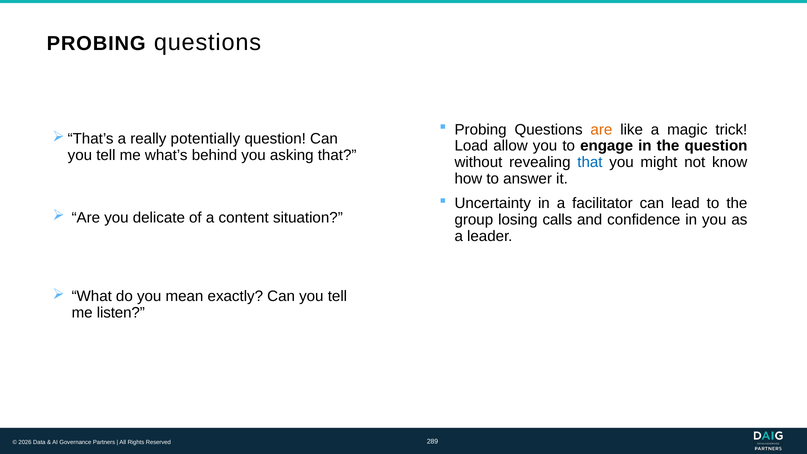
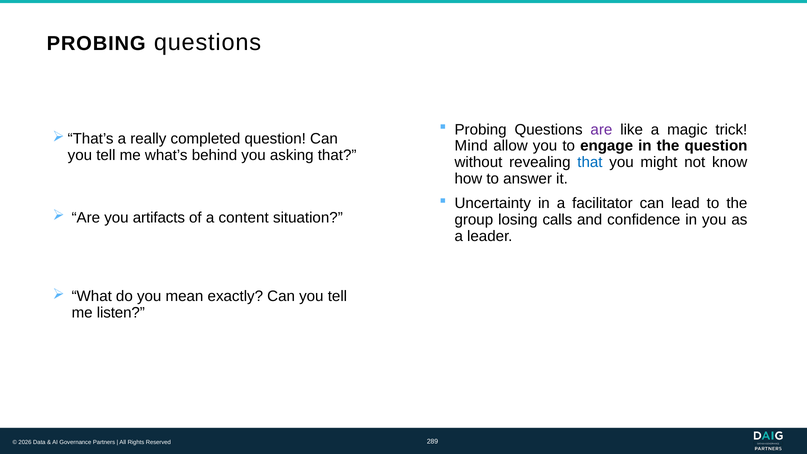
are colour: orange -> purple (601, 129)
potentially: potentially -> completed (205, 139)
Load: Load -> Mind (471, 146)
delicate: delicate -> artifacts (159, 218)
